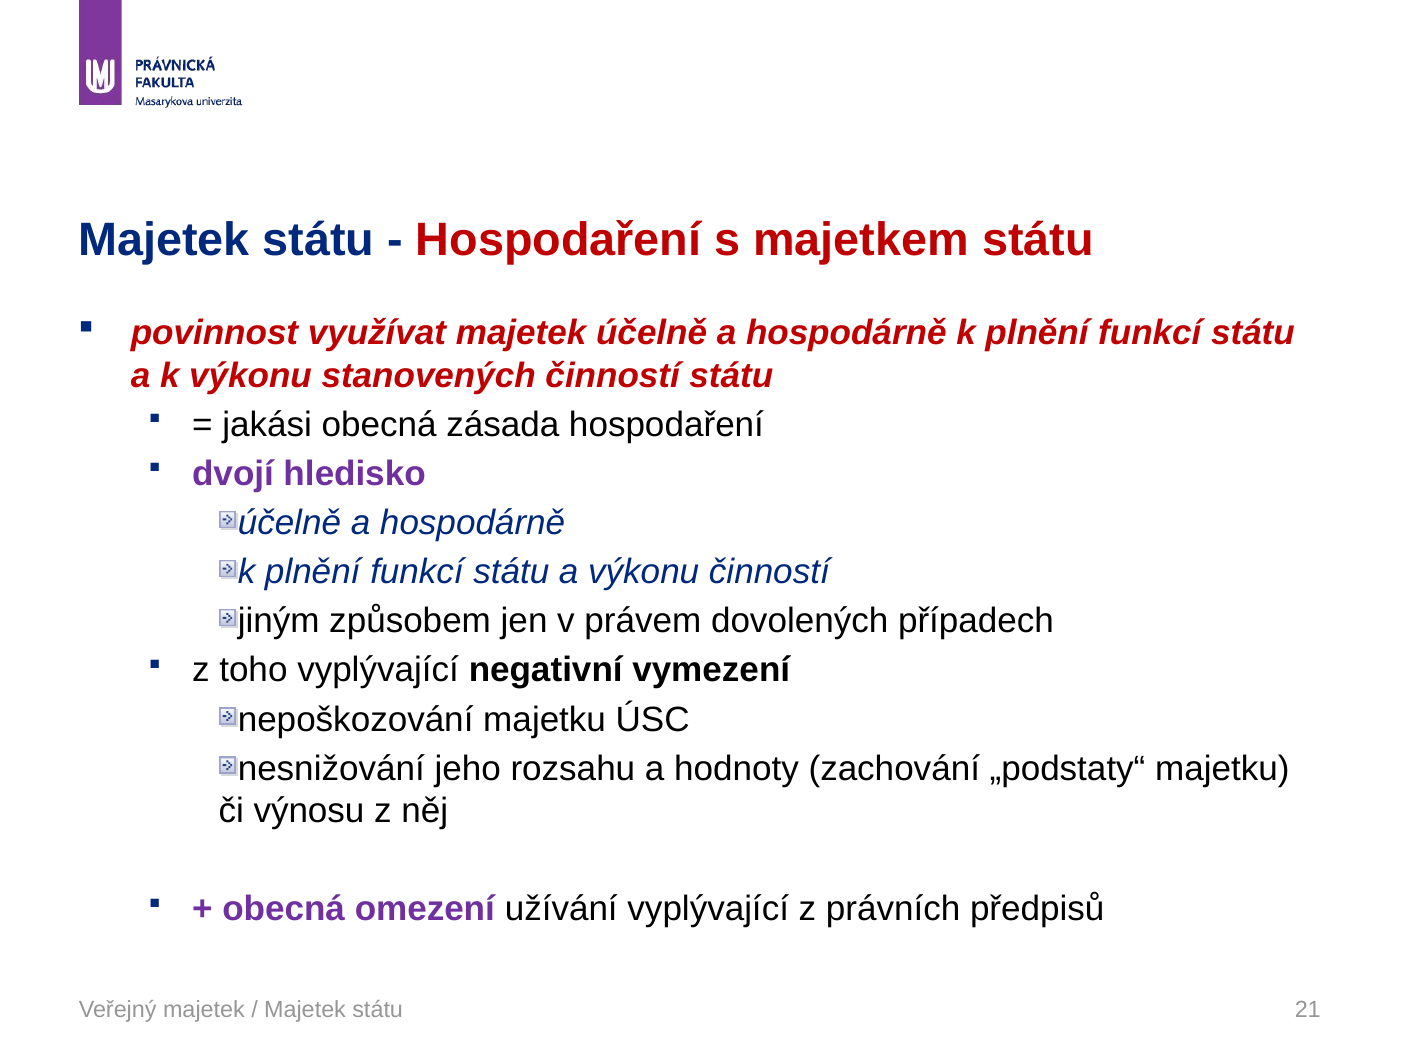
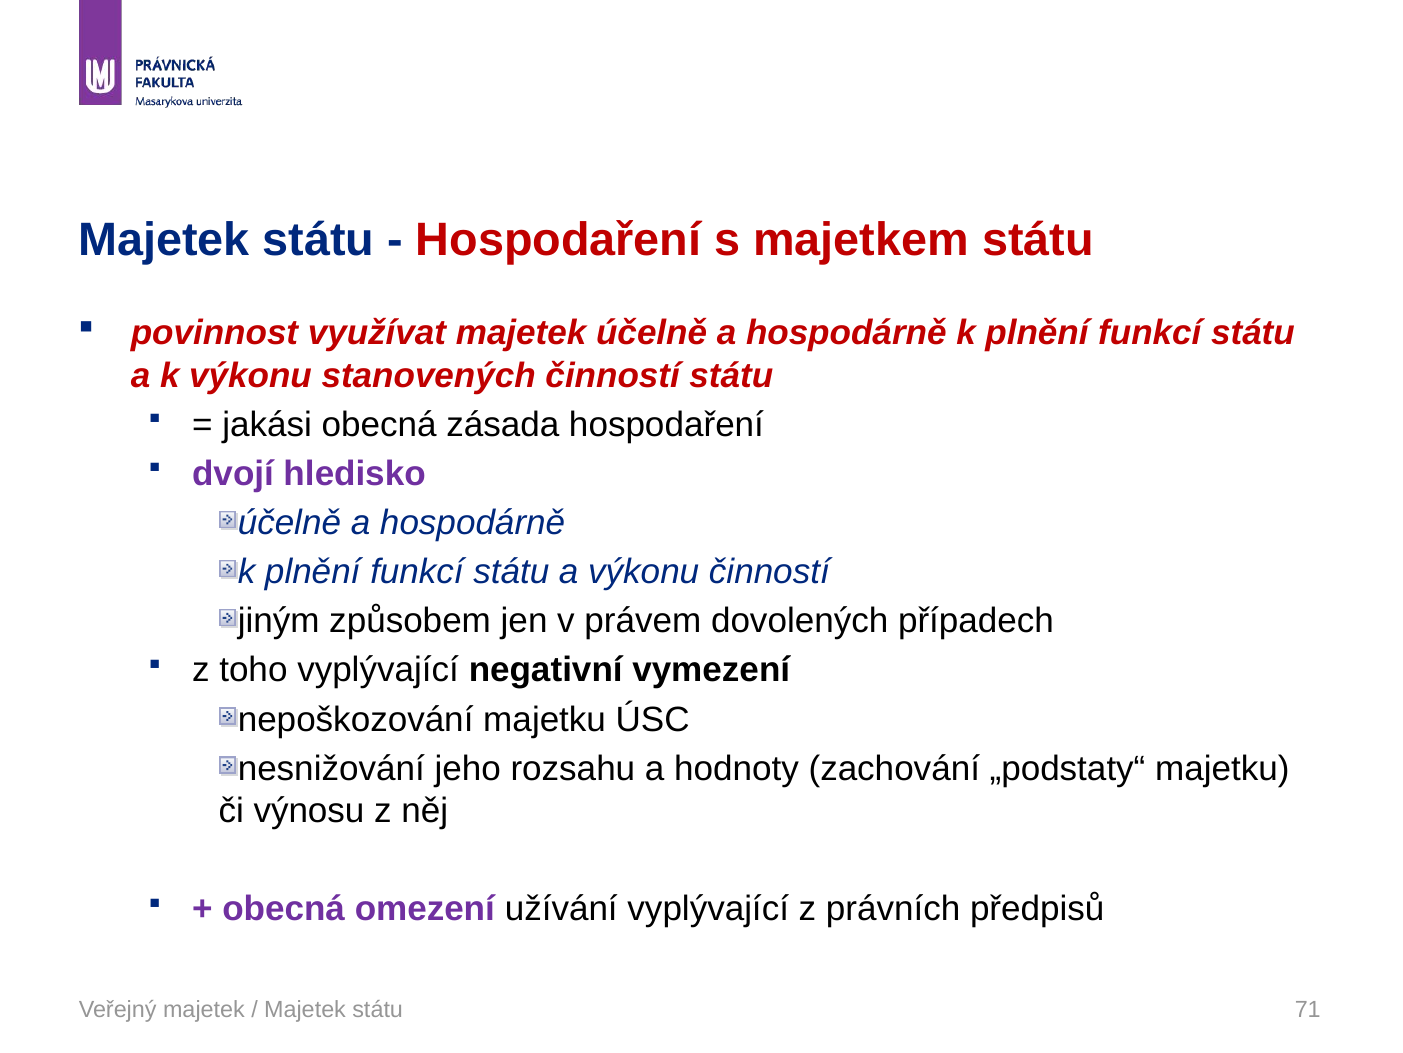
21: 21 -> 71 (1308, 1009)
